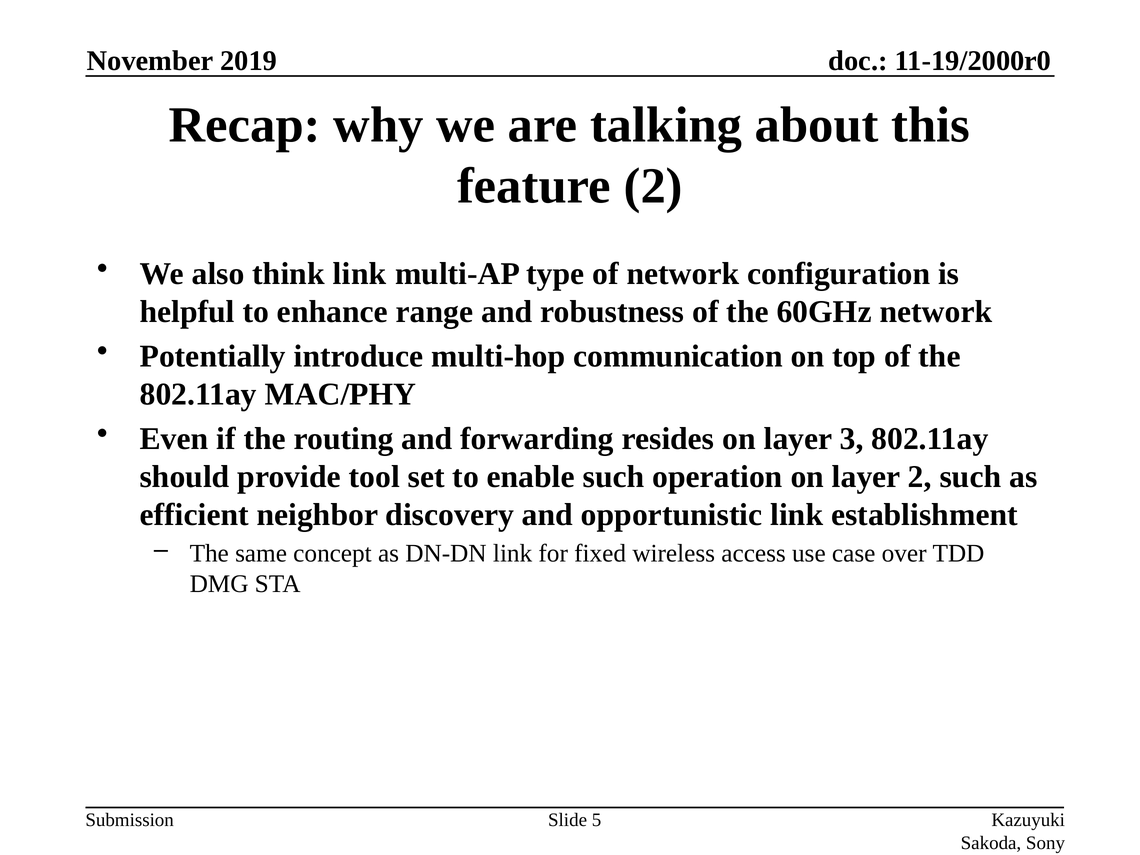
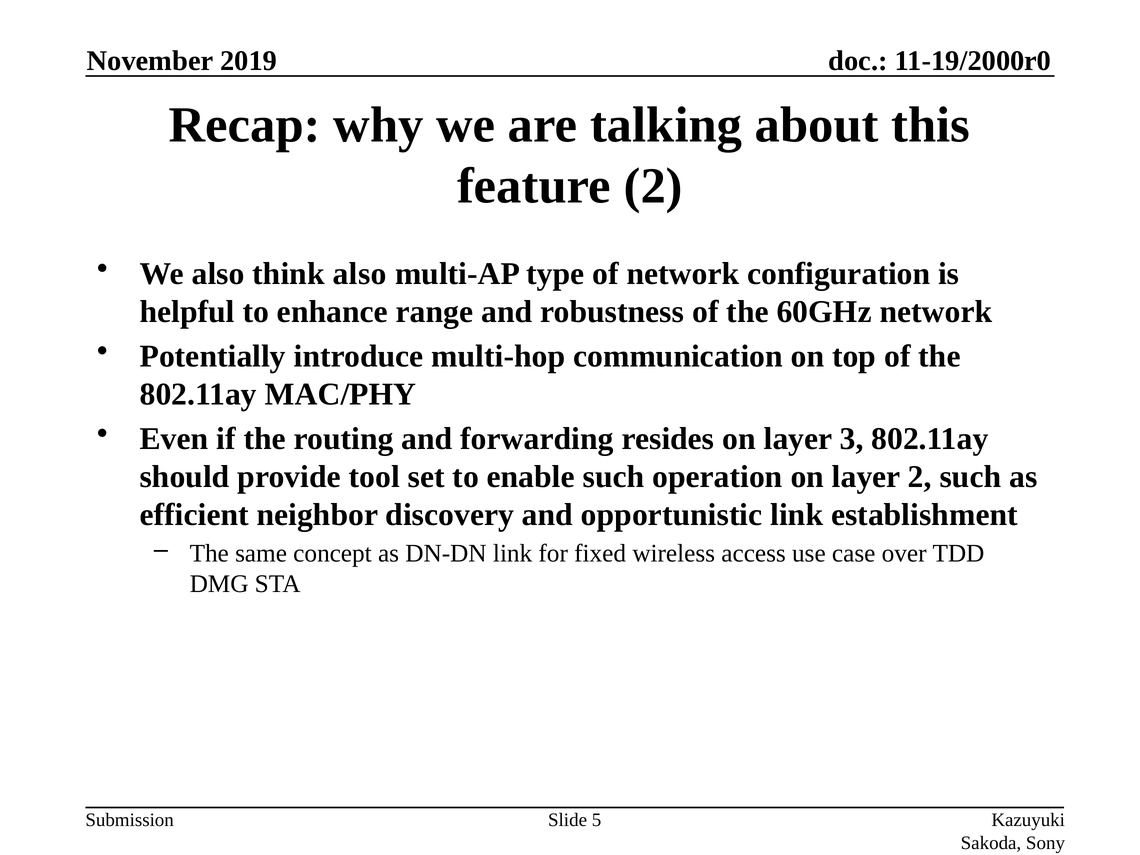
think link: link -> also (360, 274)
